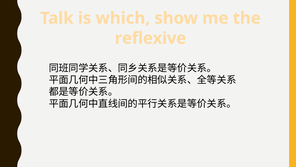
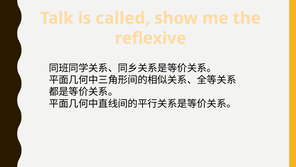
which: which -> called (123, 18)
